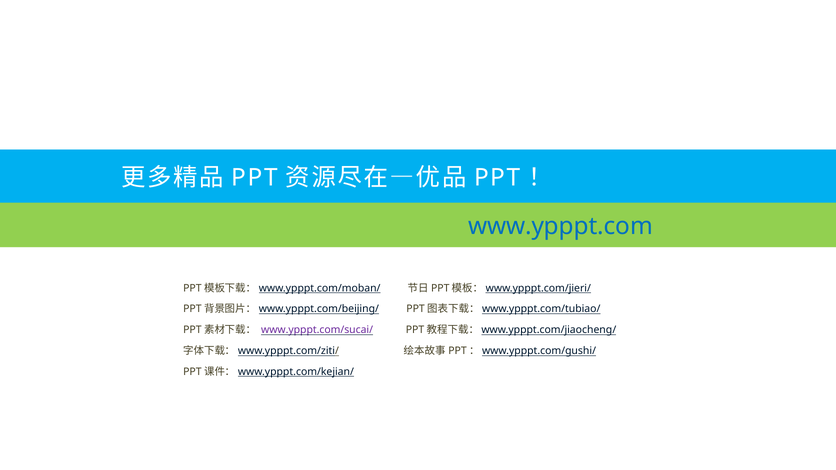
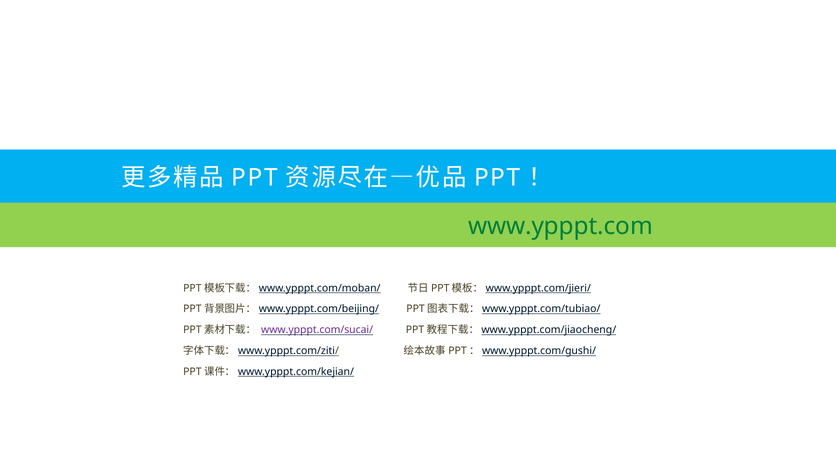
www.ypppt.com colour: blue -> green (560, 226)
